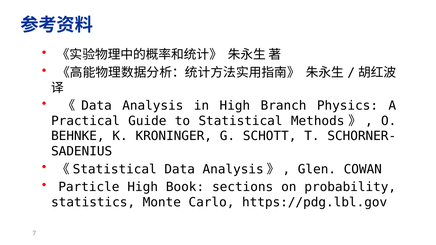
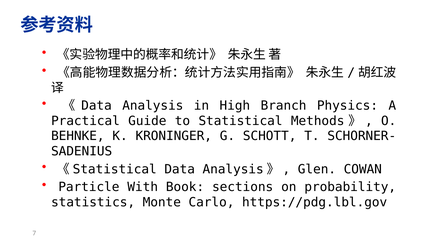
Particle High: High -> With (143, 187)
